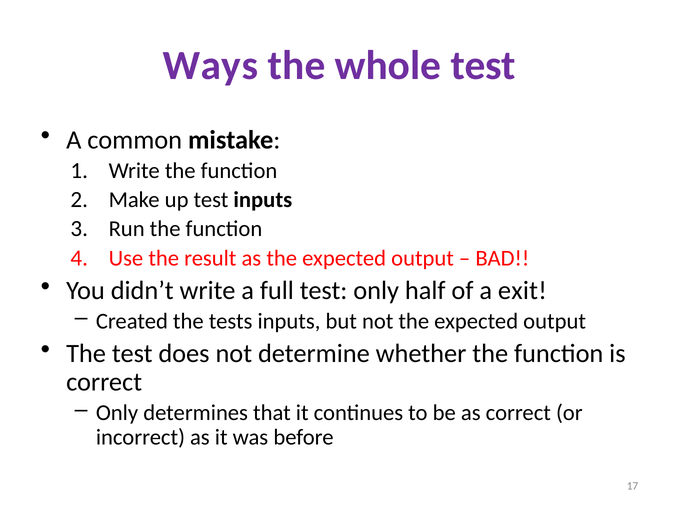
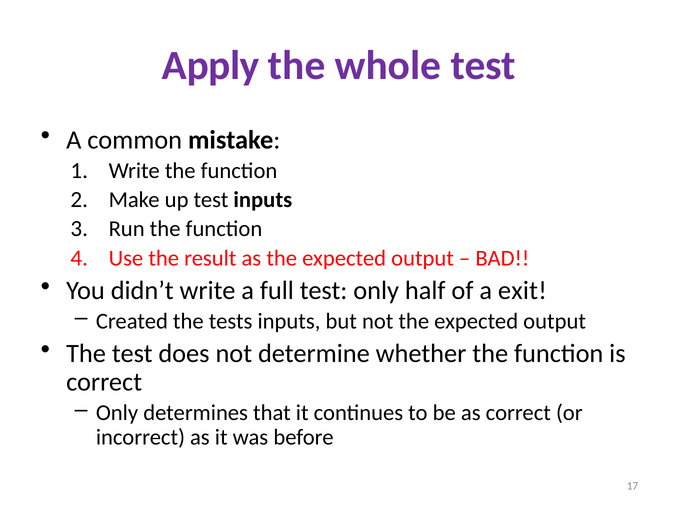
Ways: Ways -> Apply (211, 66)
